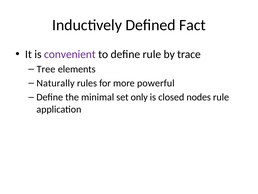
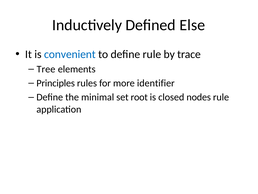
Fact: Fact -> Else (192, 25)
convenient colour: purple -> blue (70, 54)
Naturally: Naturally -> Principles (56, 83)
powerful: powerful -> identifier (156, 83)
only: only -> root (139, 97)
